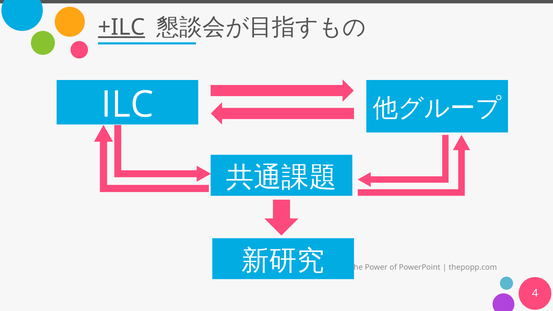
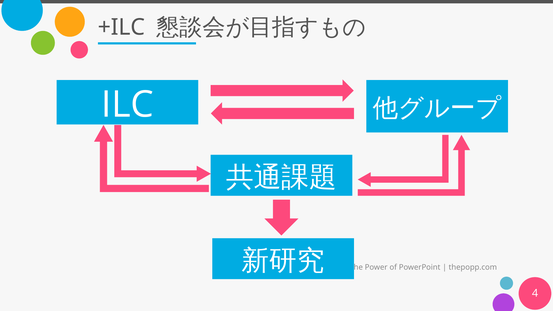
+ILC underline: present -> none (121, 27)
